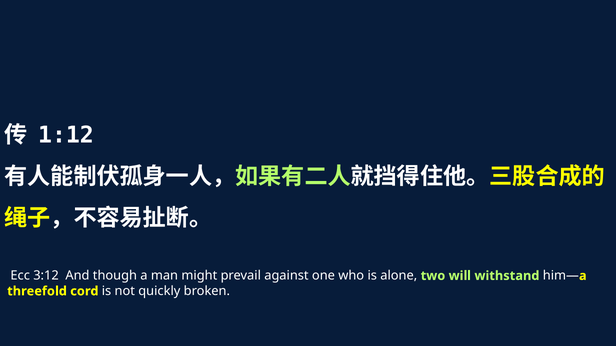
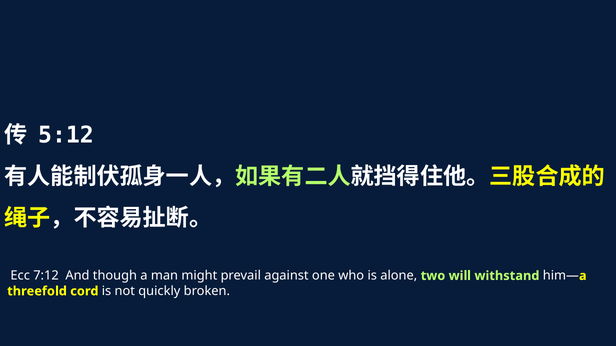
1:12: 1:12 -> 5:12 (66, 135)
3:12: 3:12 -> 7:12 (46, 276)
